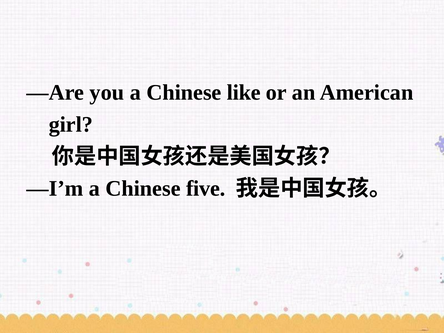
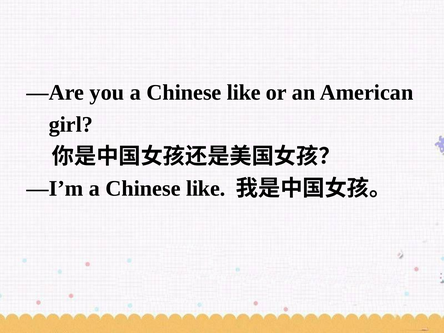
—I’m a Chinese five: five -> like (206, 189)
